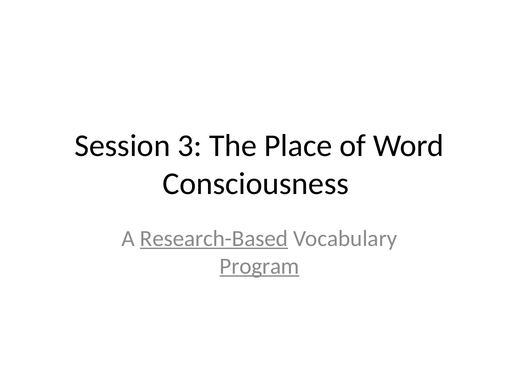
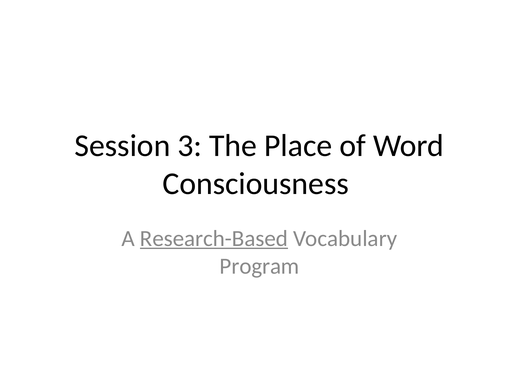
Program underline: present -> none (260, 266)
